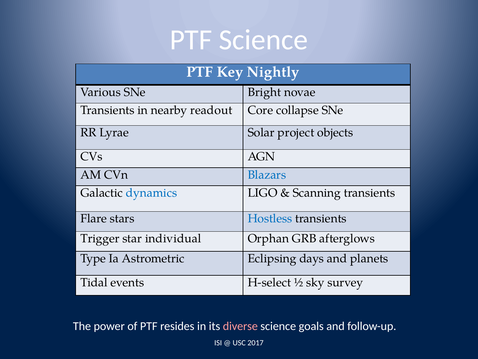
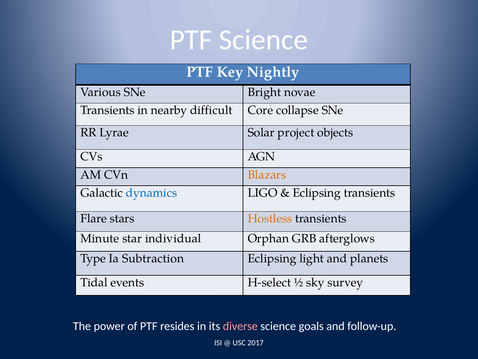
readout: readout -> difficult (211, 110)
Blazars colour: blue -> orange (267, 174)
Scanning: Scanning -> Eclipsing (317, 193)
Hostless colour: blue -> orange (270, 218)
Trigger: Trigger -> Minute (100, 238)
Astrometric: Astrometric -> Subtraction (153, 258)
days: days -> light (312, 258)
